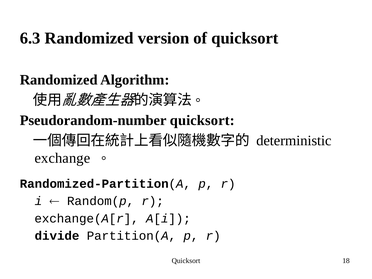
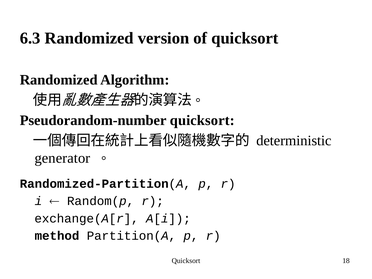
exchange: exchange -> generator (62, 158)
divide: divide -> method (57, 236)
